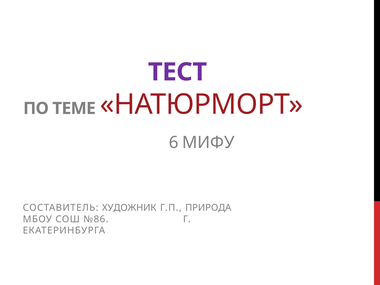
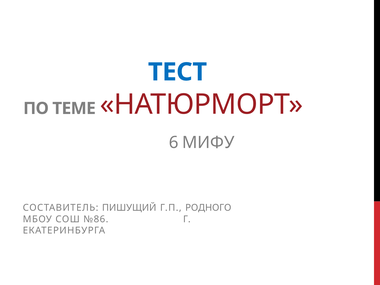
ТЕСТ colour: purple -> blue (178, 72)
ХУДОЖНИК: ХУДОЖНИК -> ПИШУЩИЙ (129, 208)
ПРИРОДА: ПРИРОДА -> РОДНОГО (208, 208)
